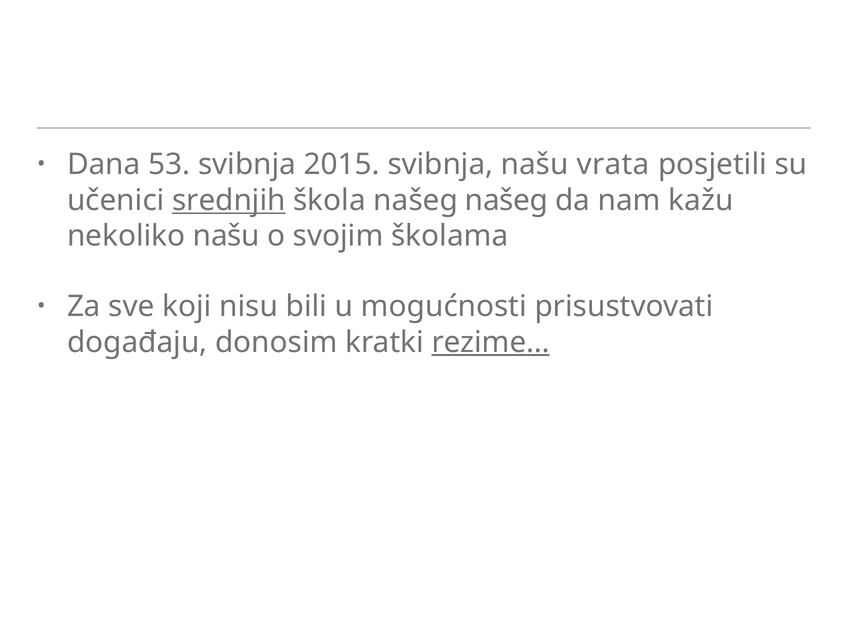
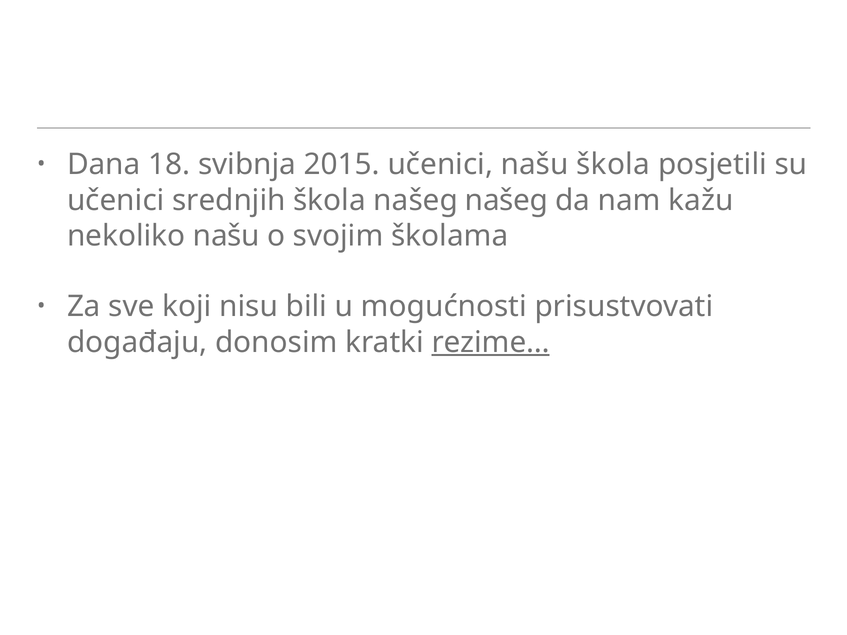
53: 53 -> 18 (169, 165)
2015 svibnja: svibnja -> učenici (440, 165)
našu vrata: vrata -> škola (613, 165)
srednjih underline: present -> none (229, 200)
